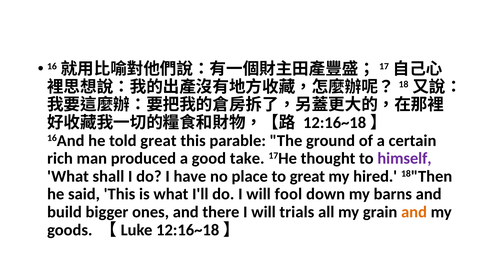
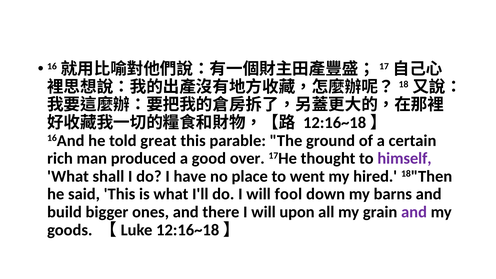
take: take -> over (247, 158)
to great: great -> went (307, 176)
trials: trials -> upon (297, 212)
and colour: orange -> purple (414, 212)
